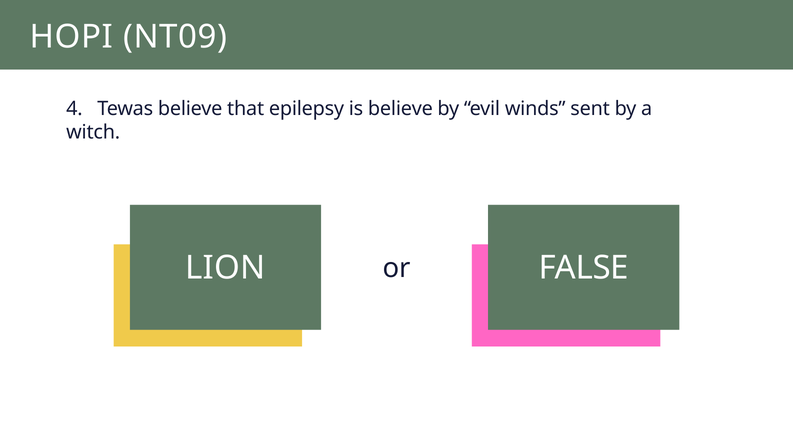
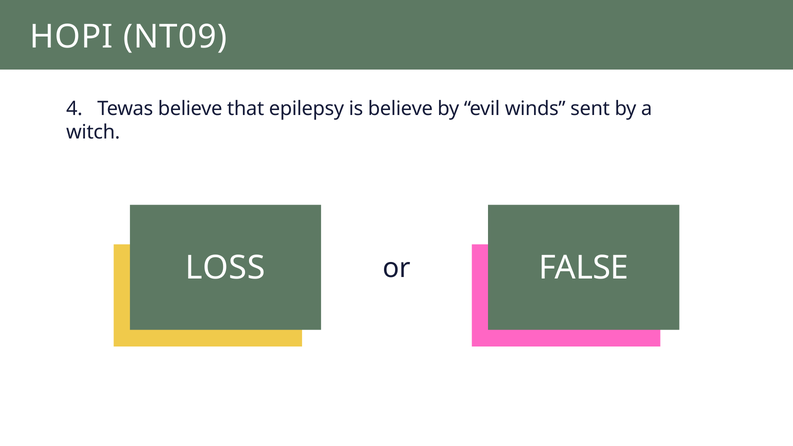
LION: LION -> LOSS (225, 268)
